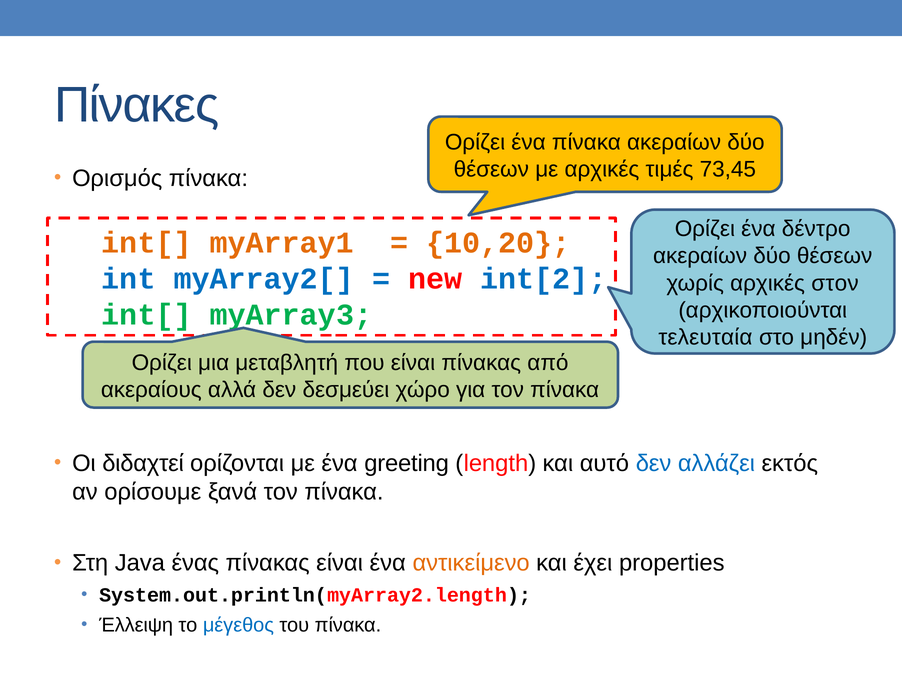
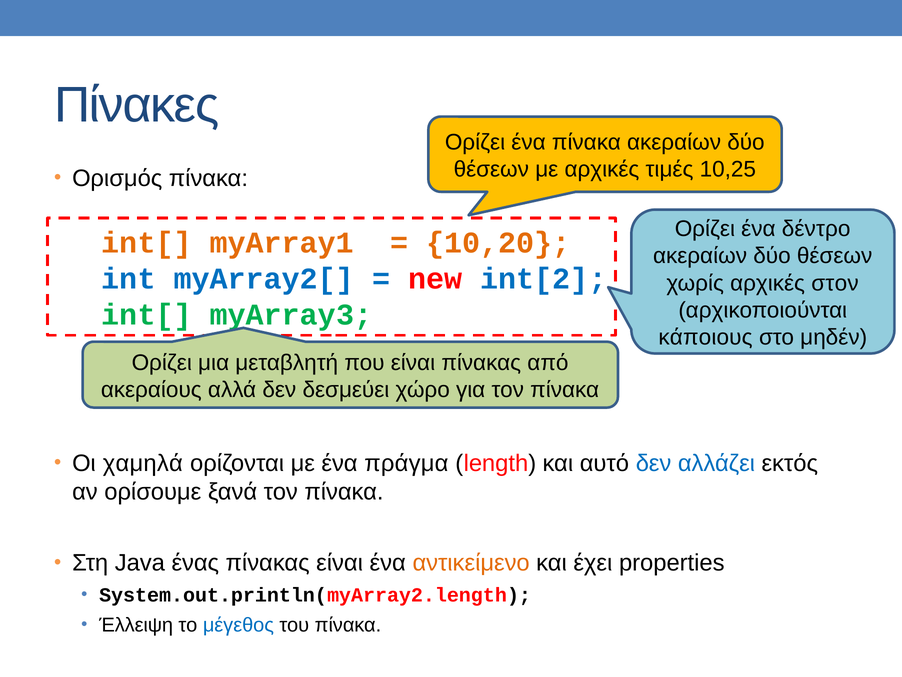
73,45: 73,45 -> 10,25 (728, 169)
τελευταία: τελευταία -> κάποιους (705, 337)
διδαχτεί: διδαχτεί -> χαμηλά (143, 463)
greeting: greeting -> πράγμα (406, 463)
